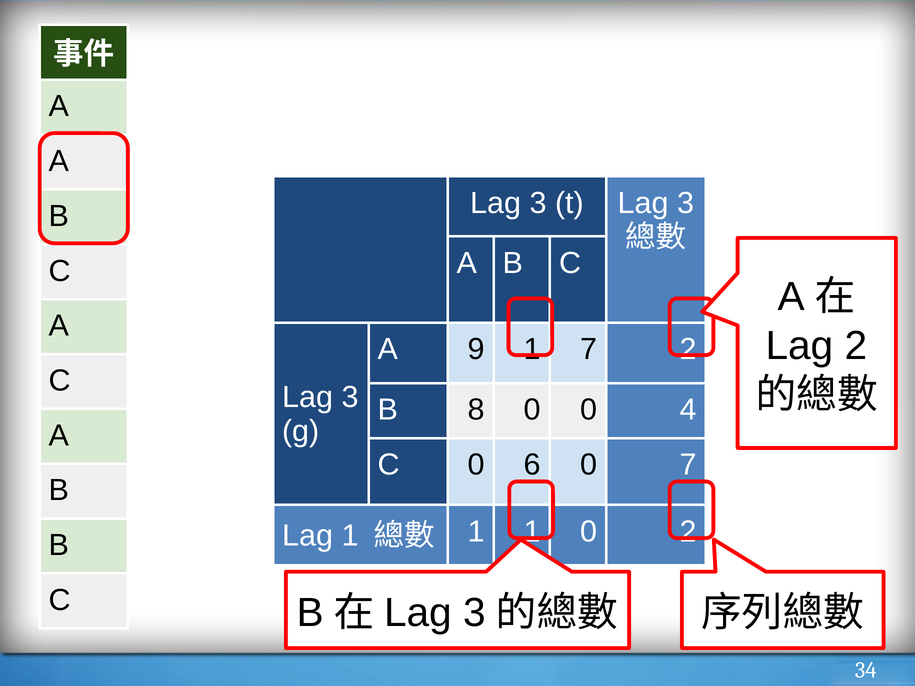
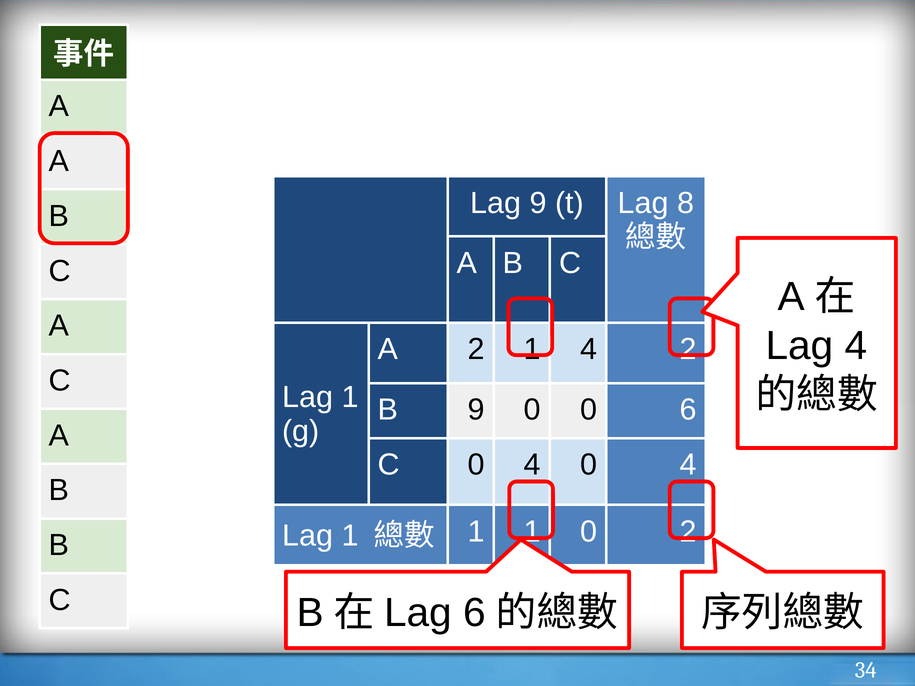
3: 3 -> 9 (538, 203)
t Lag 3: 3 -> 8 (686, 203)
Lag 2: 2 -> 4 (856, 346)
A 9: 9 -> 2 (476, 349)
7: 7 -> 4 (589, 349)
3: 3 -> 1 (350, 398)
B 8: 8 -> 9 (476, 410)
0 4: 4 -> 6 (688, 410)
C 0 6: 6 -> 4 (532, 465)
7: 7 -> 4 (688, 465)
3: 3 -> 6 (475, 613)
